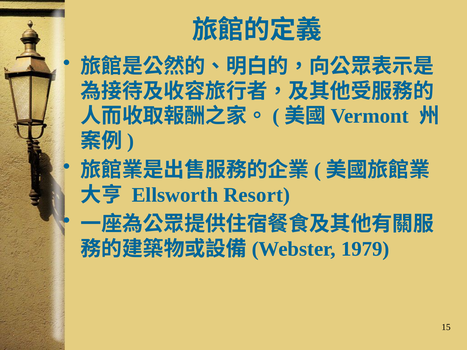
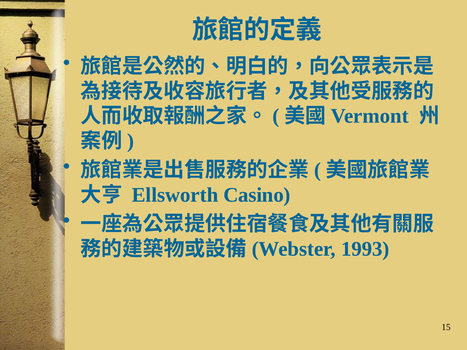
Resort: Resort -> Casino (257, 195)
1979: 1979 -> 1993 (365, 249)
